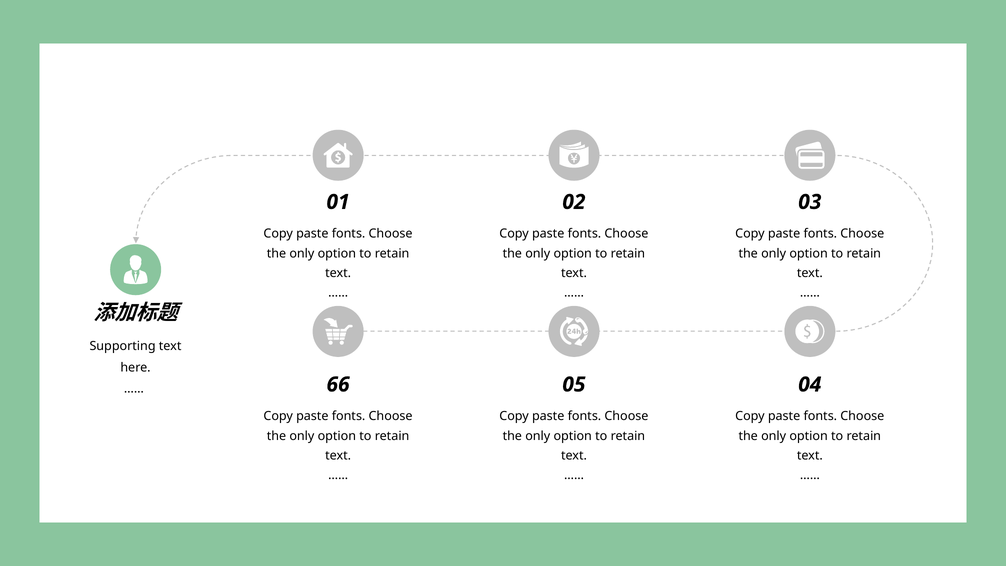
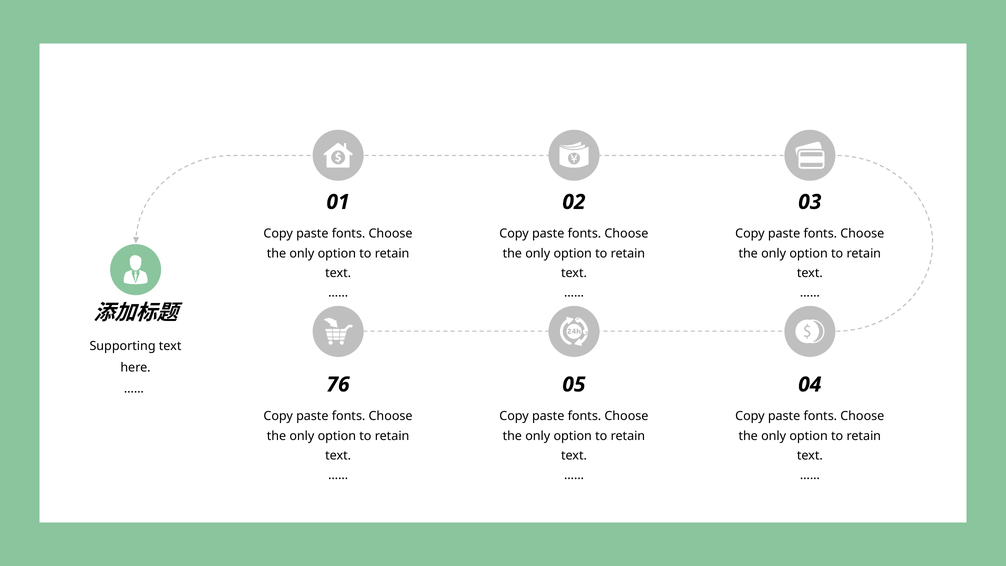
66: 66 -> 76 (338, 384)
